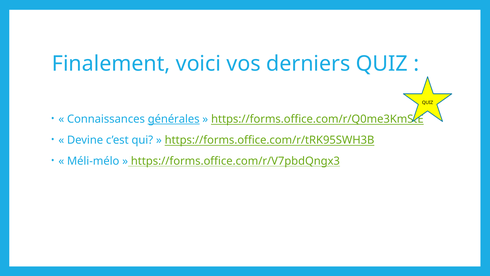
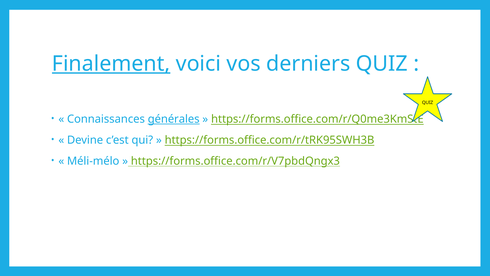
Finalement underline: none -> present (111, 64)
